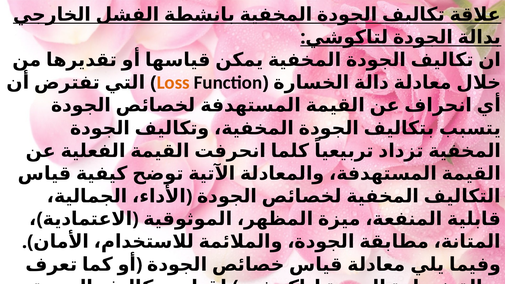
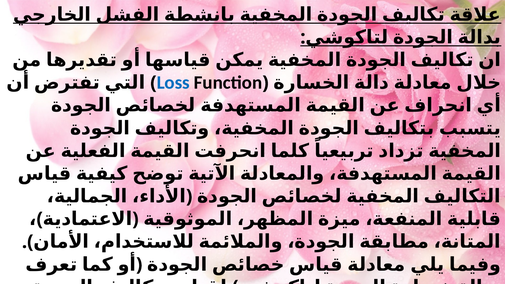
Loss colour: orange -> blue (173, 83)
